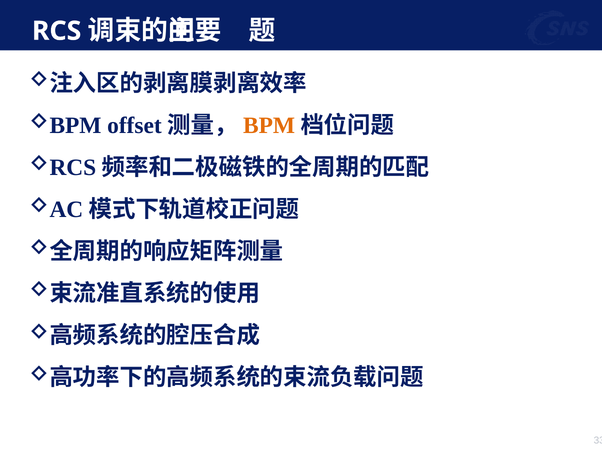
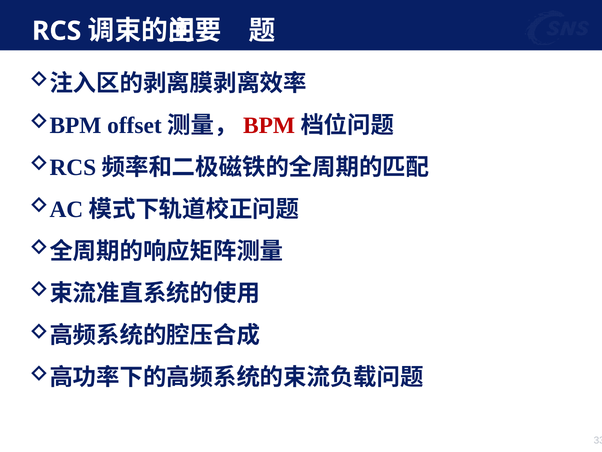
BPM colour: orange -> red (269, 125)
